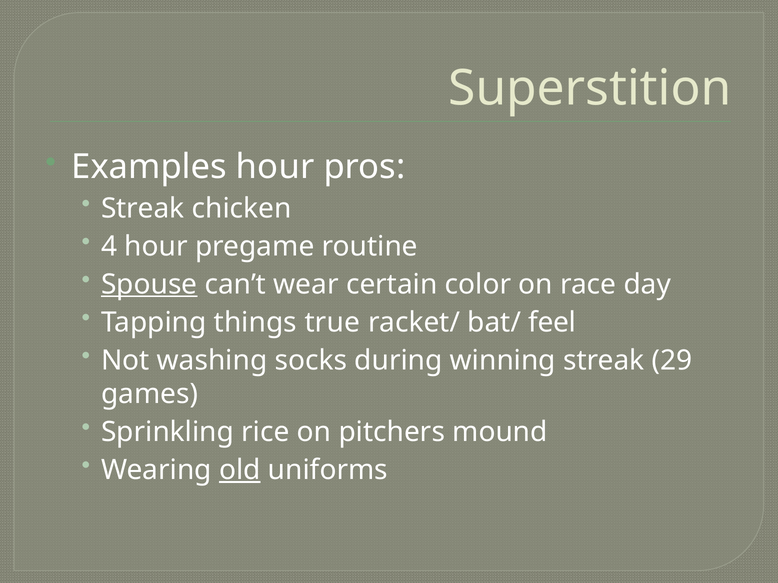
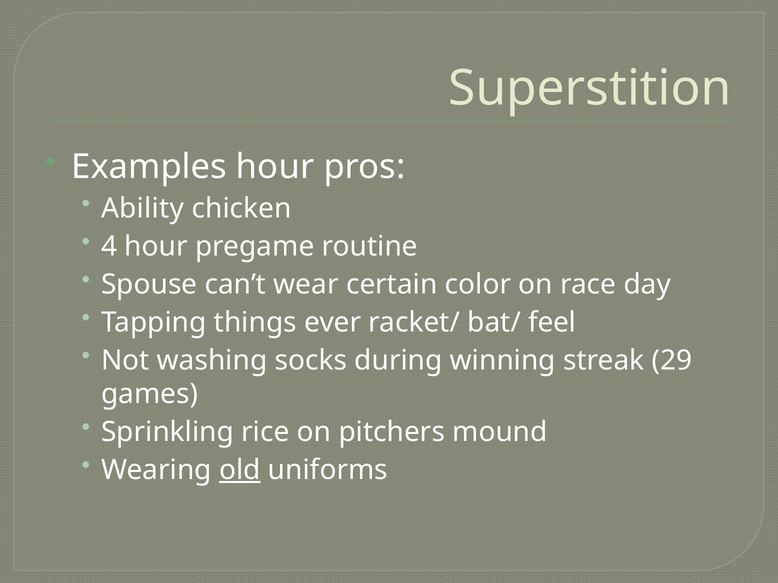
Streak: Streak -> Ability (143, 209)
Spouse underline: present -> none (149, 285)
true: true -> ever (333, 323)
